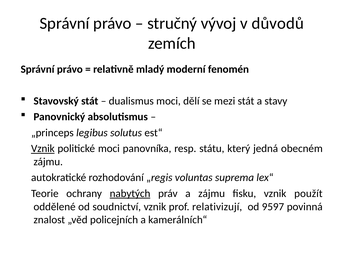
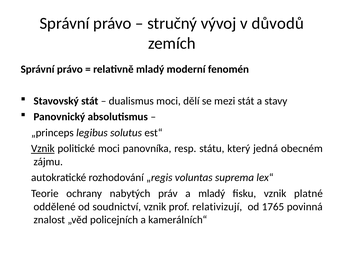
nabytých underline: present -> none (130, 193)
a zájmu: zájmu -> mladý (212, 193)
použít: použít -> platné (308, 193)
9597: 9597 -> 1765 (273, 207)
